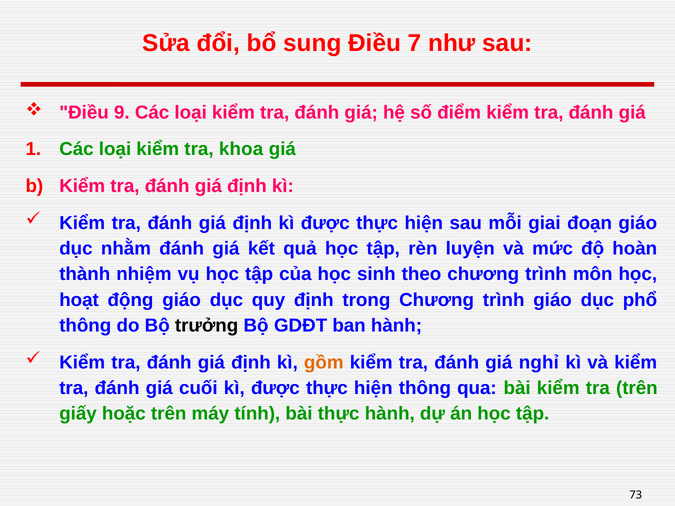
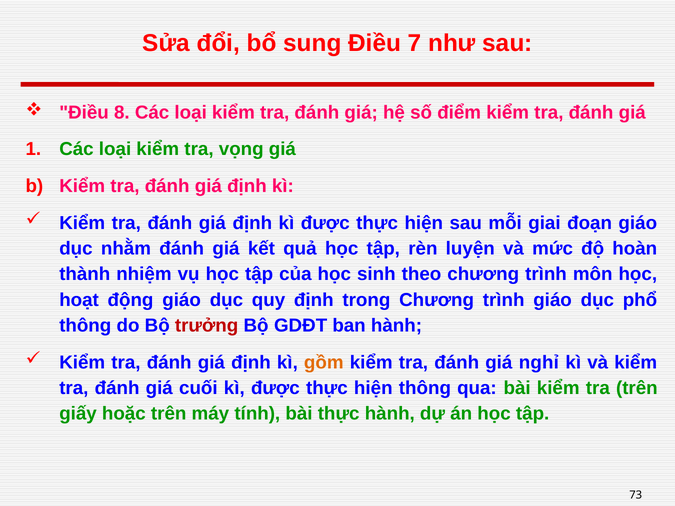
9: 9 -> 8 (122, 112)
khoa: khoa -> vọng (241, 149)
trưởng colour: black -> red (207, 326)
